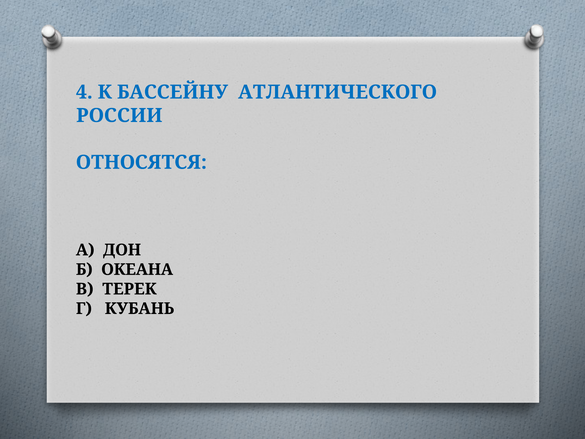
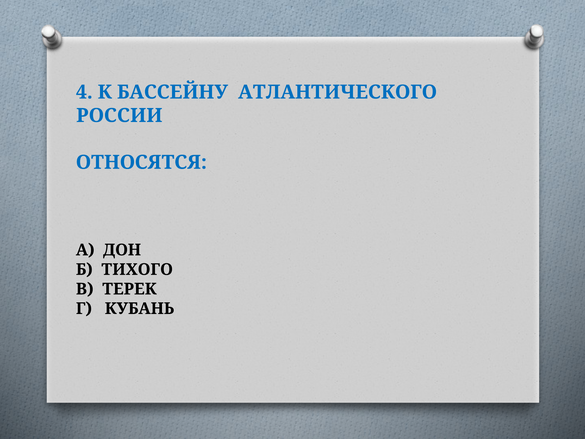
ОКЕАНА: ОКЕАНА -> ТИХОГО (137, 269)
